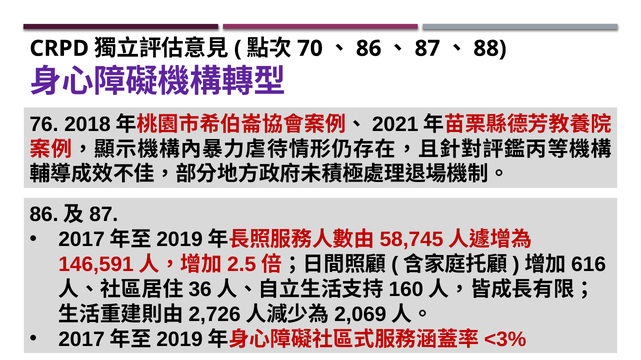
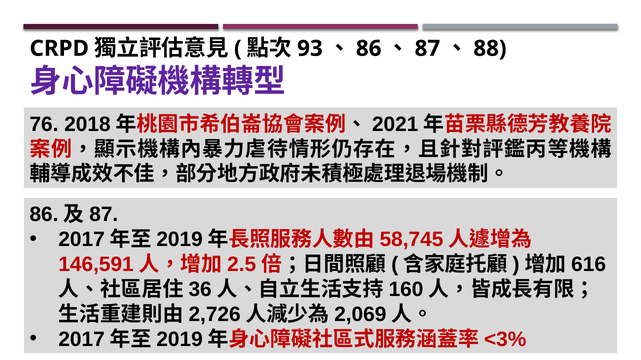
70: 70 -> 93 (310, 49)
